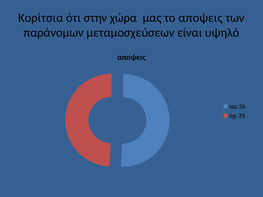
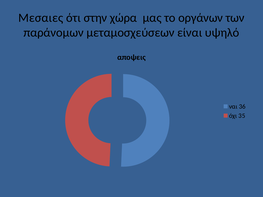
Κορίτσια: Κορίτσια -> Μεσαιες (41, 18)
το αποψεις: αποψεις -> οργάνων (201, 18)
